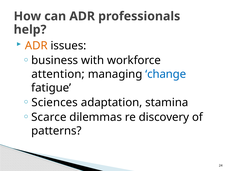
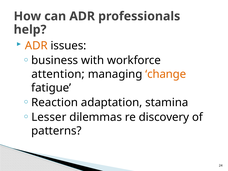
change colour: blue -> orange (166, 74)
Sciences: Sciences -> Reaction (55, 102)
Scarce: Scarce -> Lesser (49, 117)
